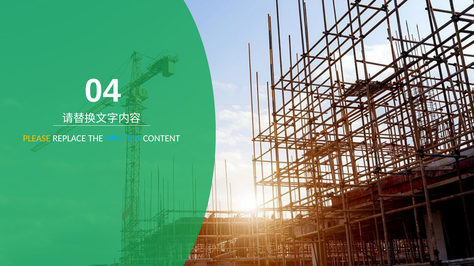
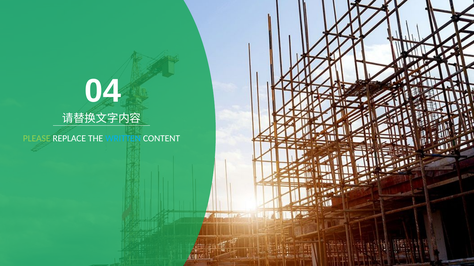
PLEASE colour: yellow -> light green (37, 139)
